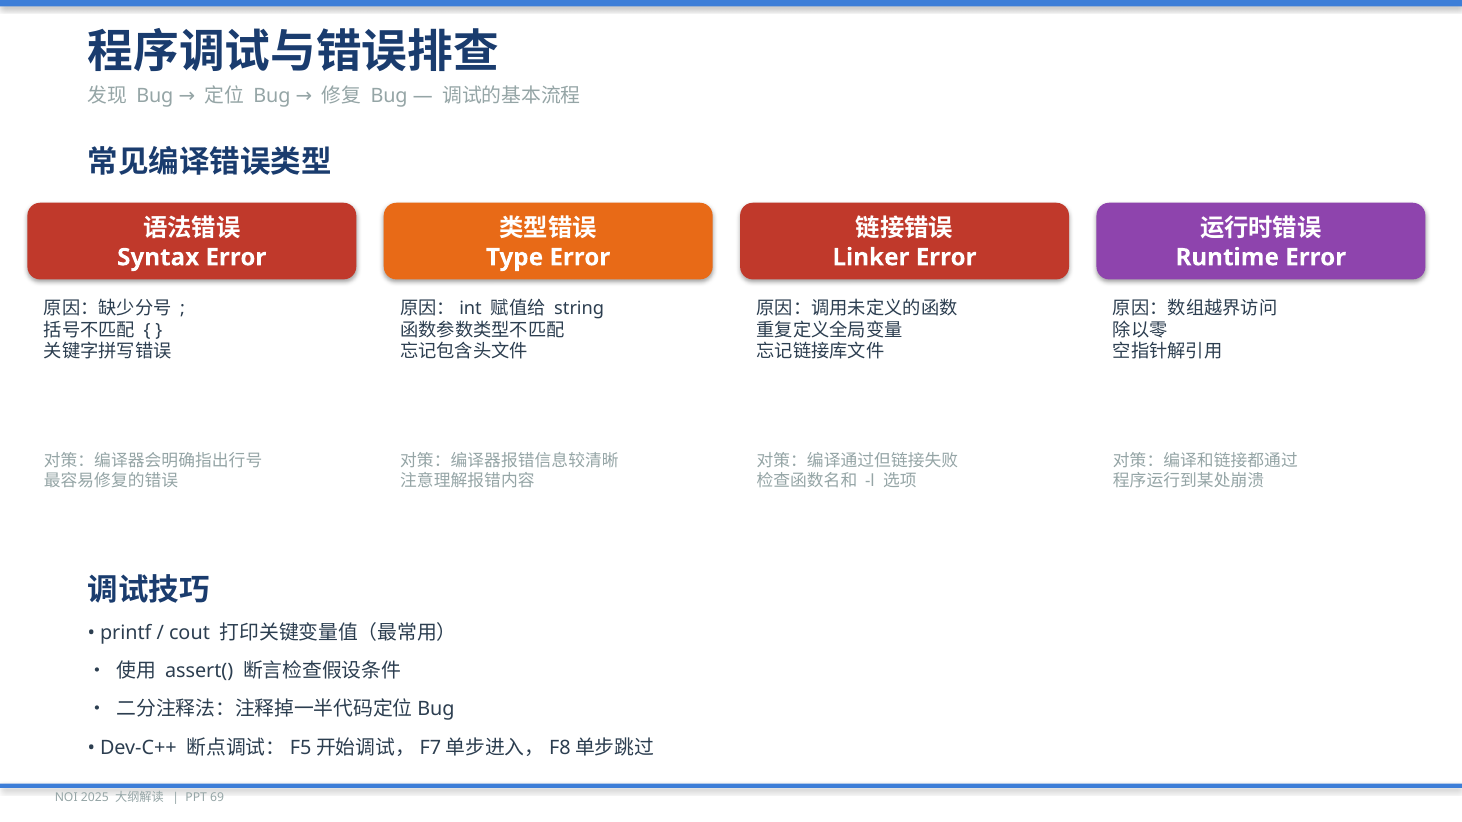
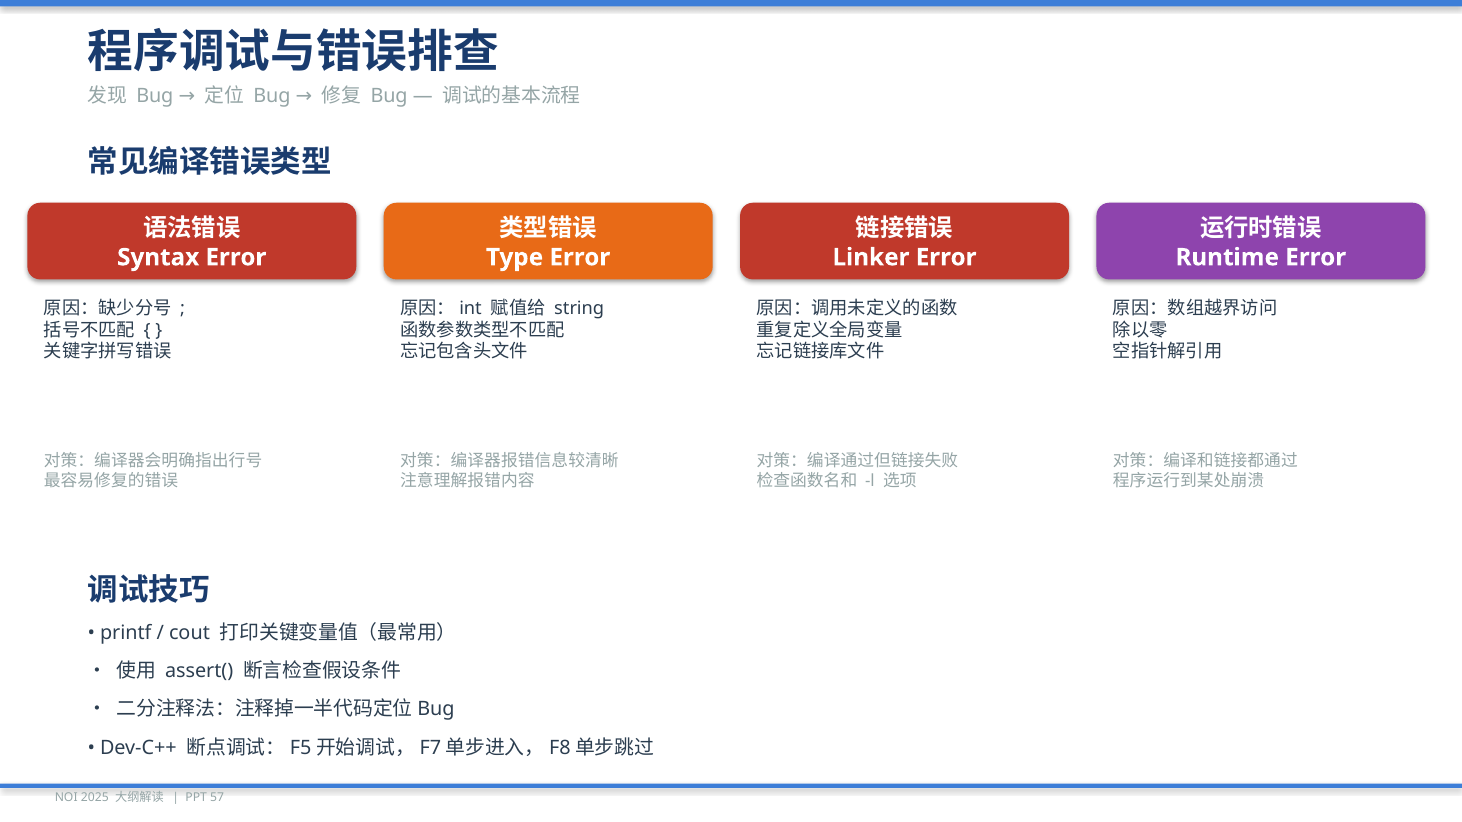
69: 69 -> 57 (217, 798)
